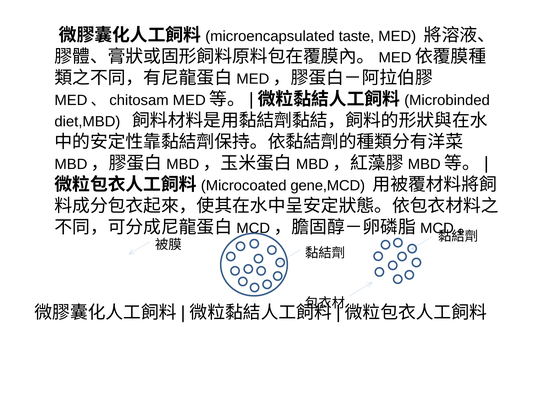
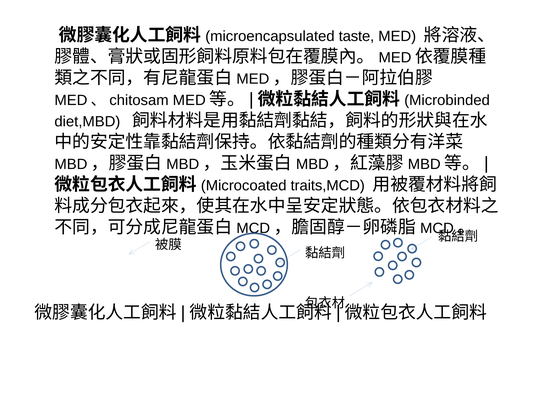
gene,MCD: gene,MCD -> traits,MCD (328, 186)
